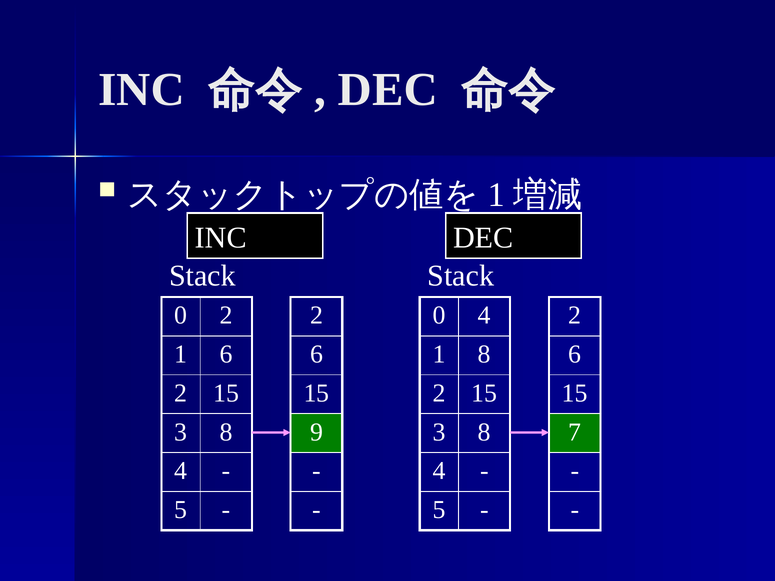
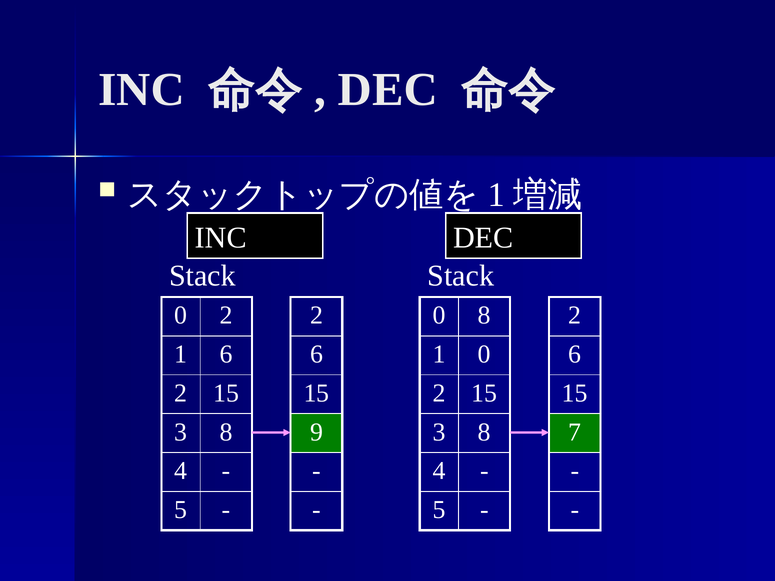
0 4: 4 -> 8 (484, 316)
1 8: 8 -> 0 (484, 354)
